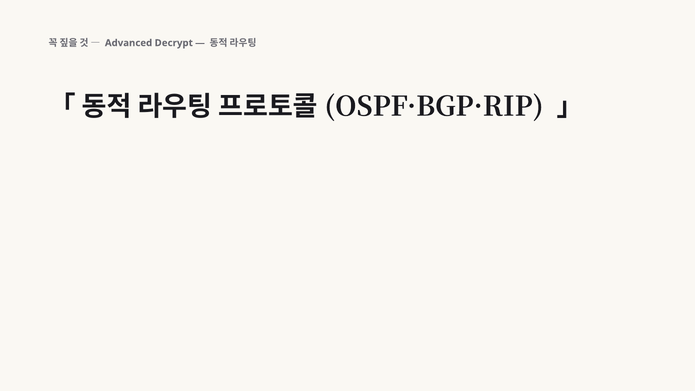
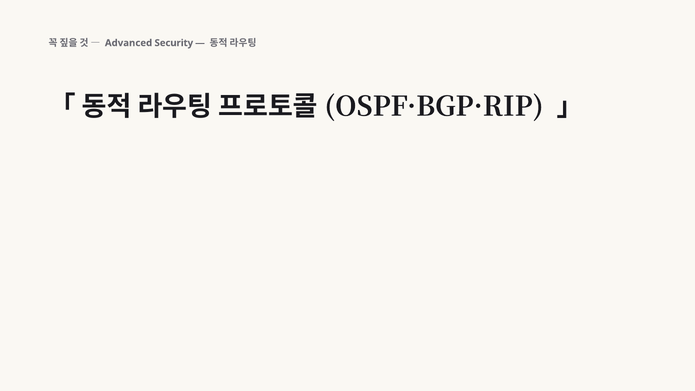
Decrypt: Decrypt -> Security (174, 43)
